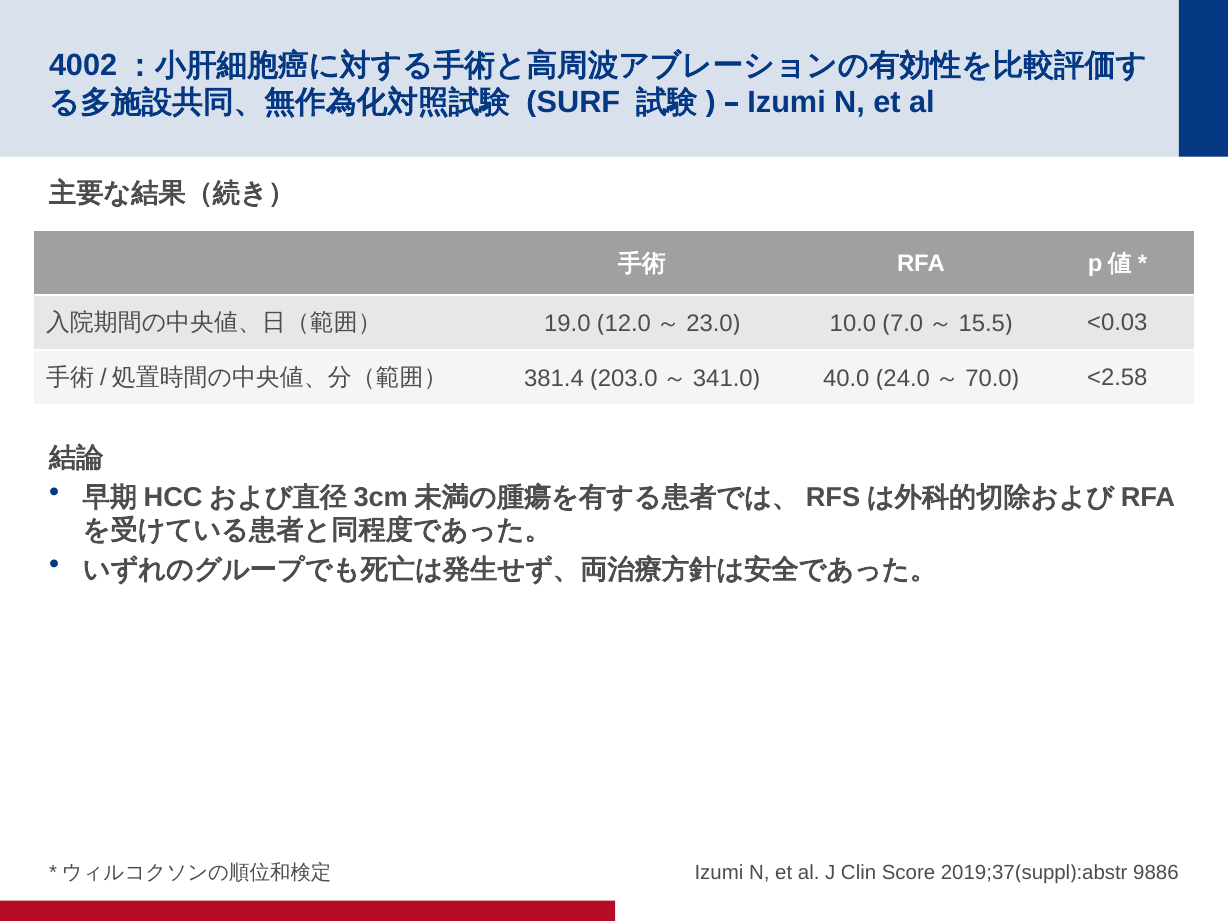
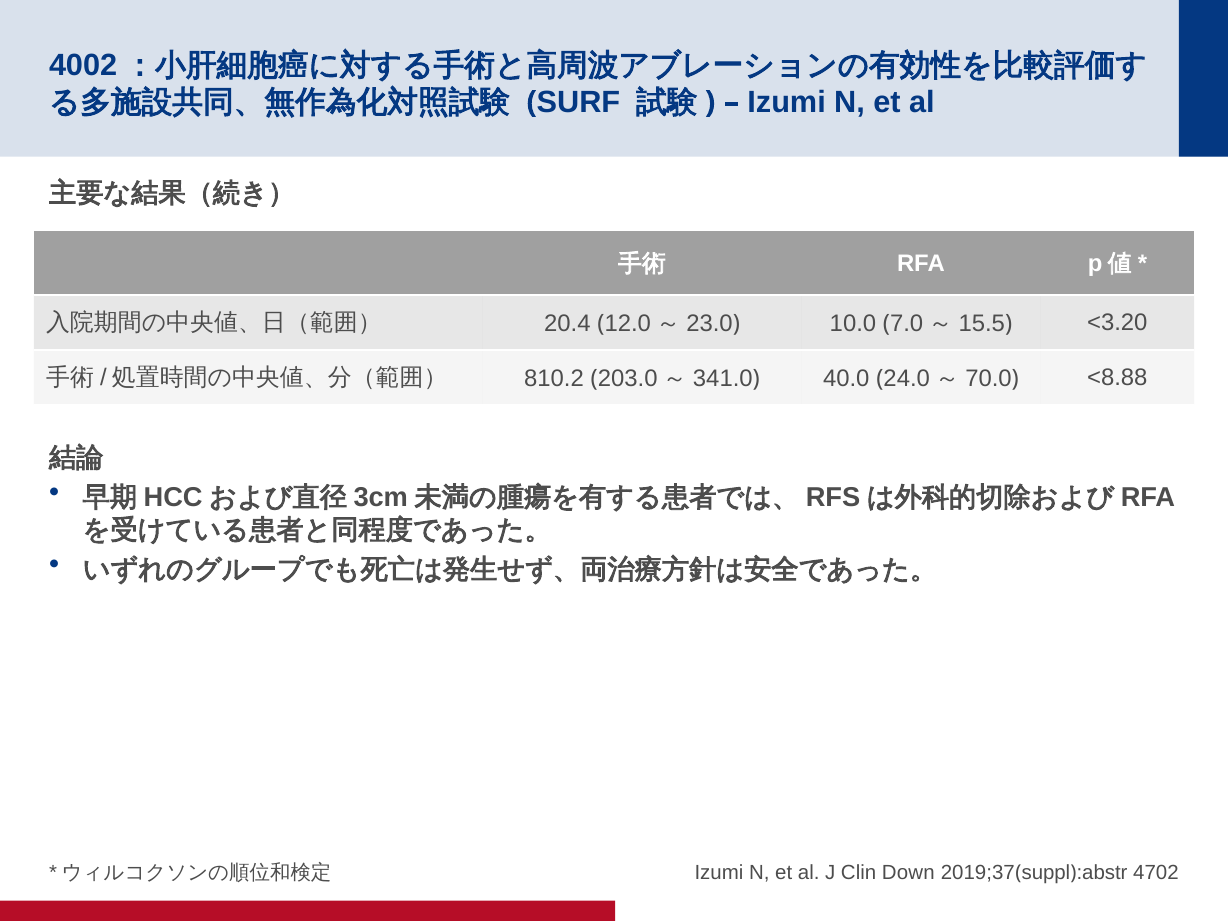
19.0: 19.0 -> 20.4 (567, 324)
<0.03: <0.03 -> <3.20 (1117, 323)
381.4: 381.4 -> 810.2 (554, 379)
<2.58: <2.58 -> <8.88 (1117, 378)
Score: Score -> Down (908, 873)
9886: 9886 -> 4702 (1156, 873)
